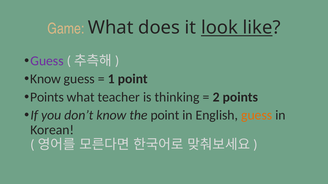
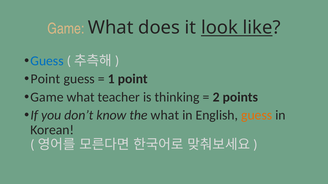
Guess colour: purple -> blue (47, 61)
Know: Know -> Point (45, 79)
Points: Points -> Game (47, 97)
the point: point -> what (165, 116)
